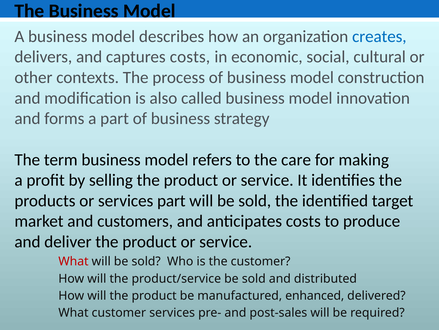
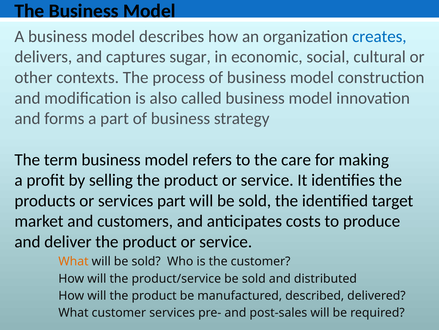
captures costs: costs -> sugar (190, 57)
What colour: red -> orange (73, 261)
enhanced: enhanced -> described (315, 295)
